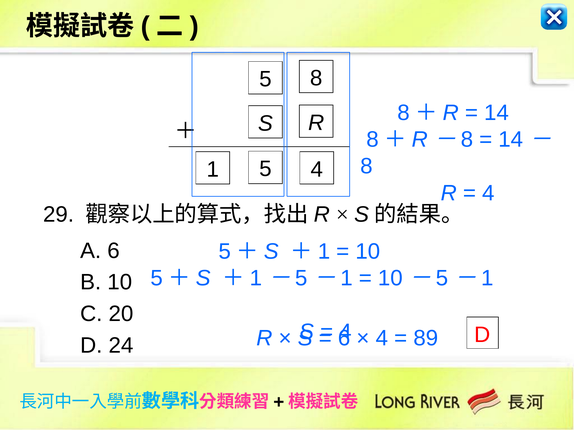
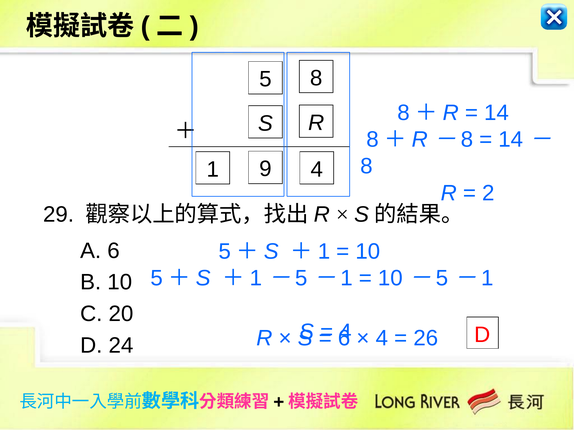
1 5: 5 -> 9 (265, 169)
4: 4 -> 2 (488, 193)
89: 89 -> 26 (426, 339)
